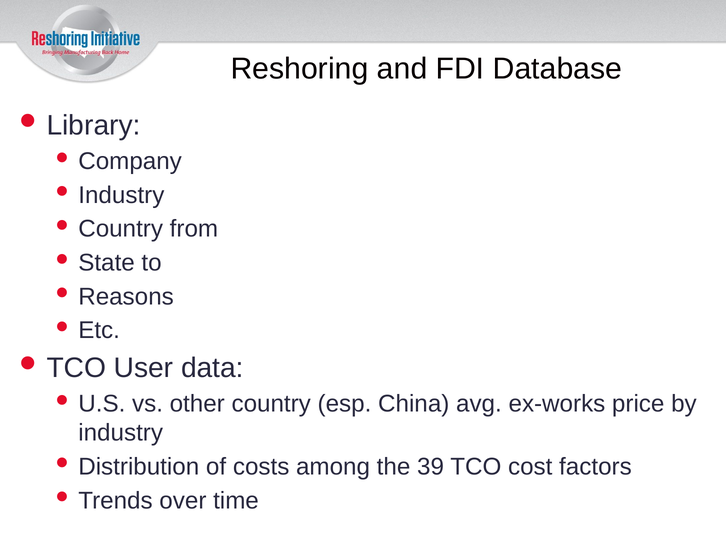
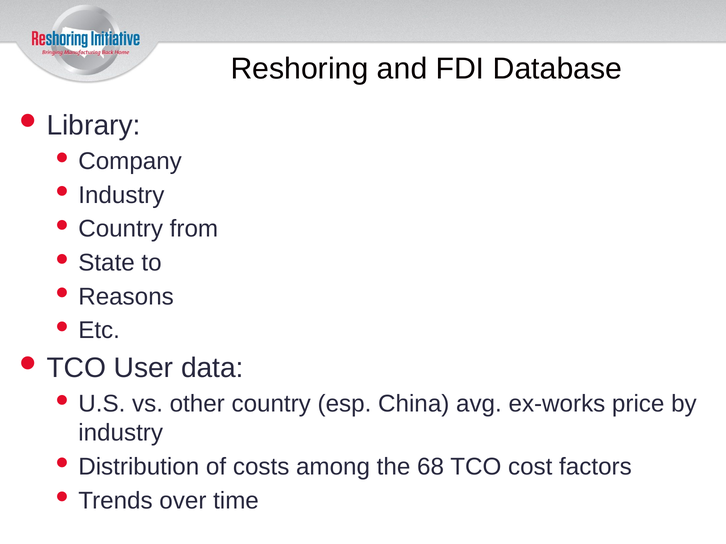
39: 39 -> 68 (431, 467)
